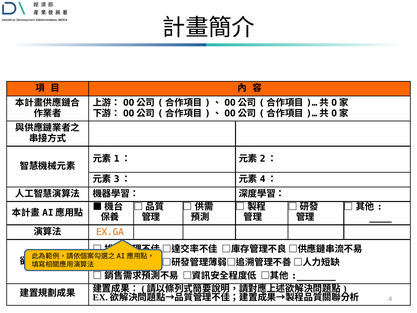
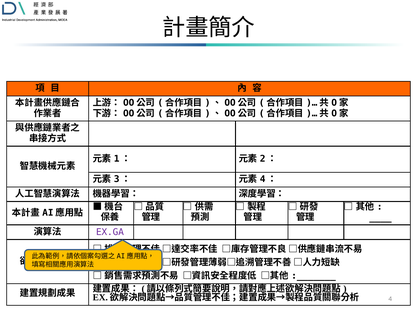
EX.GA colour: orange -> purple (110, 232)
